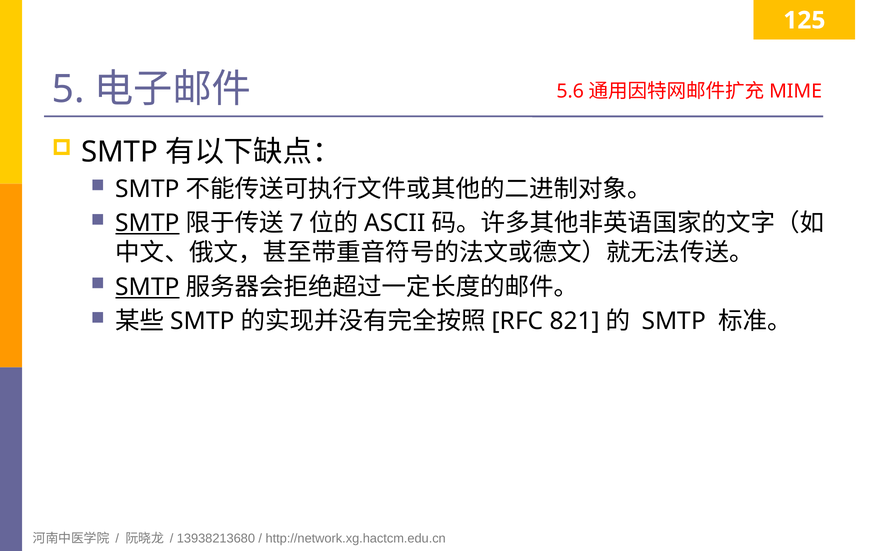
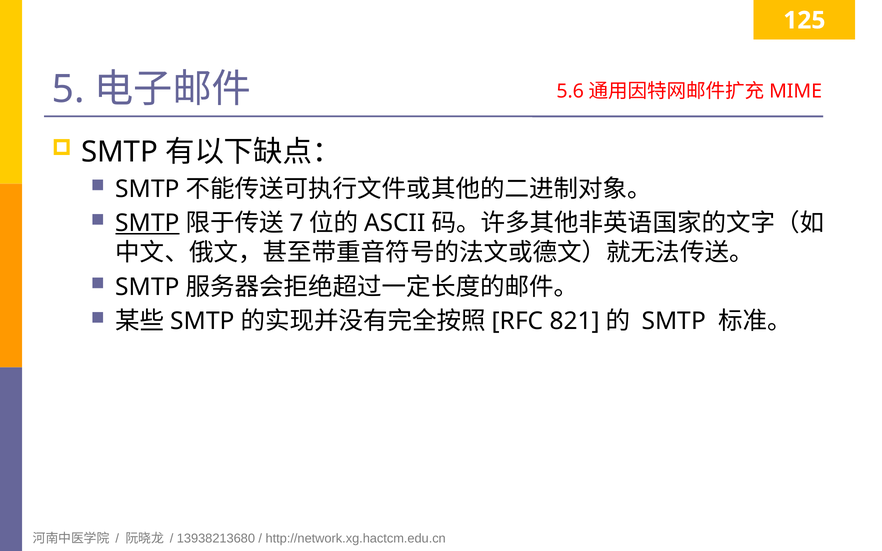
SMTP underline: present -> none (148, 287)
